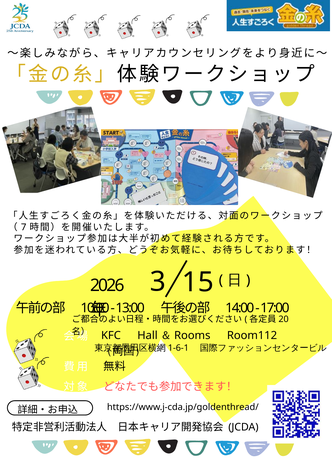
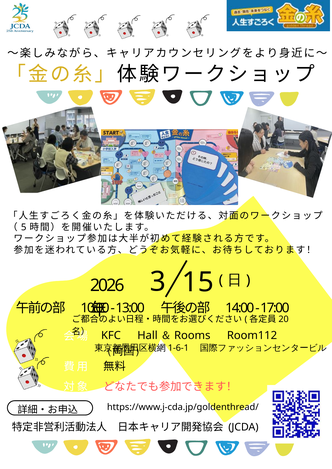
7: 7 -> 5 (24, 228)
